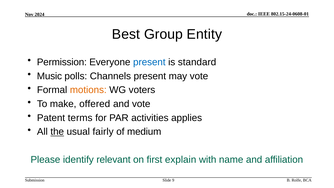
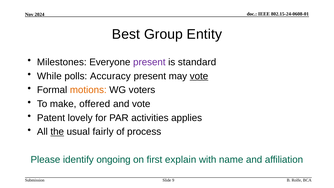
Permission: Permission -> Milestones (62, 62)
present colour: blue -> purple (149, 62)
Music: Music -> While (49, 76)
Channels: Channels -> Accuracy (110, 76)
vote underline: none -> present (199, 76)
terms: terms -> lovely (80, 118)
medium: medium -> process (144, 132)
relevant: relevant -> ongoing (114, 160)
